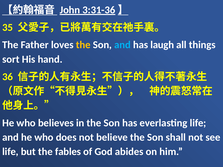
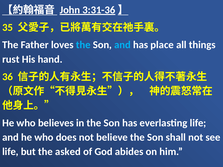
the colour: yellow -> light blue (83, 45)
laugh: laugh -> place (162, 45)
sort: sort -> rust (11, 59)
fables: fables -> asked (68, 152)
